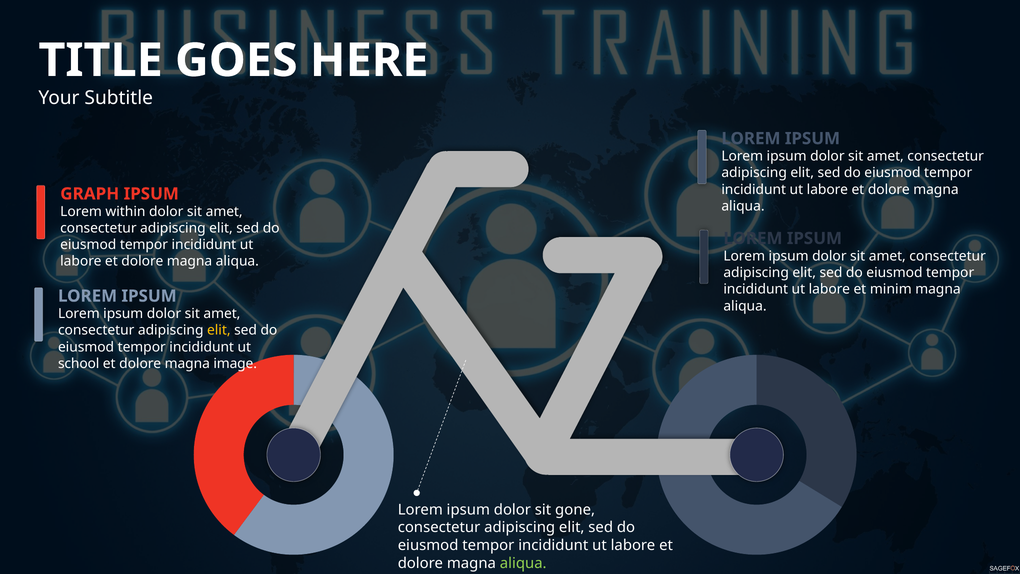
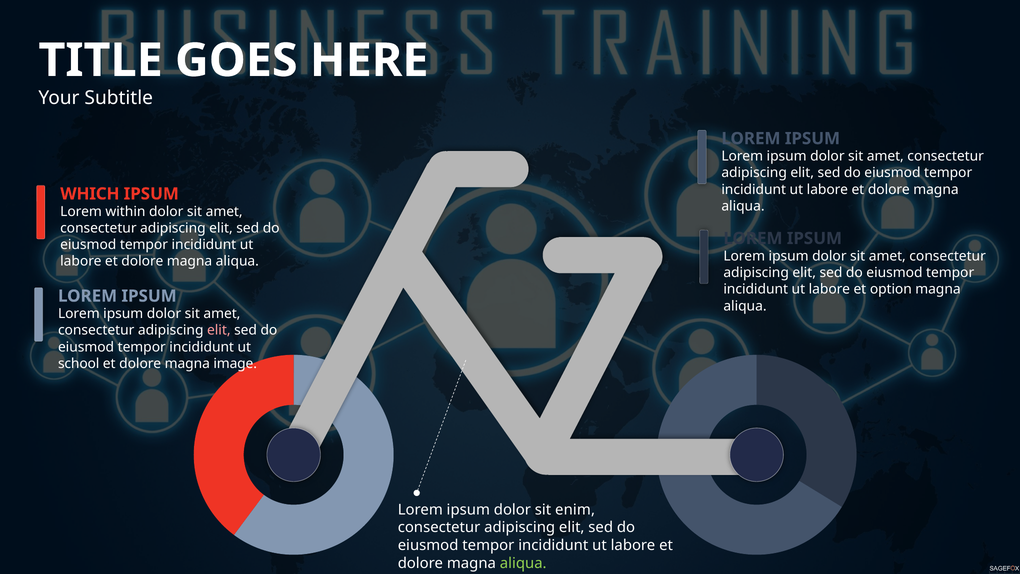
GRAPH: GRAPH -> WHICH (90, 194)
minim: minim -> option (891, 289)
elit colour: yellow -> pink (219, 330)
gone: gone -> enim (575, 509)
